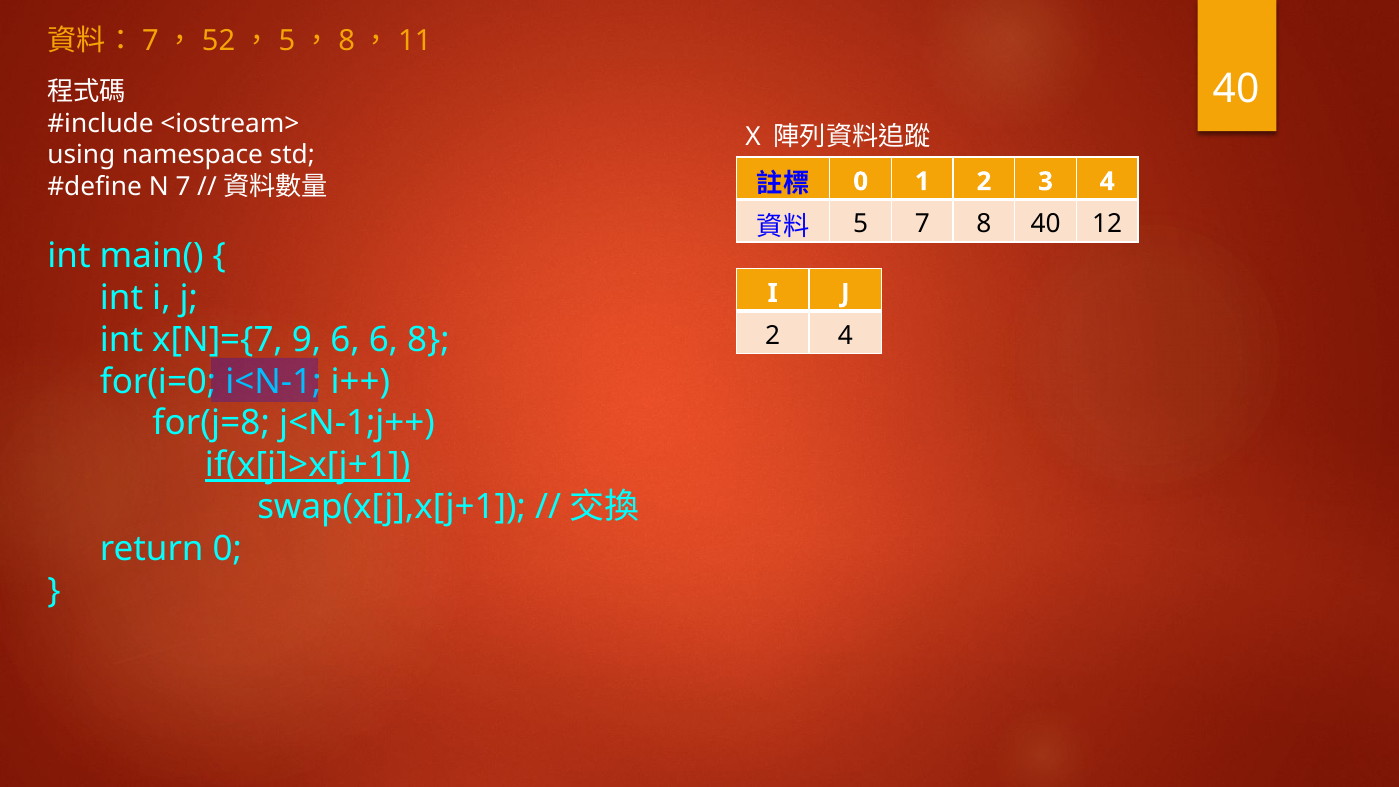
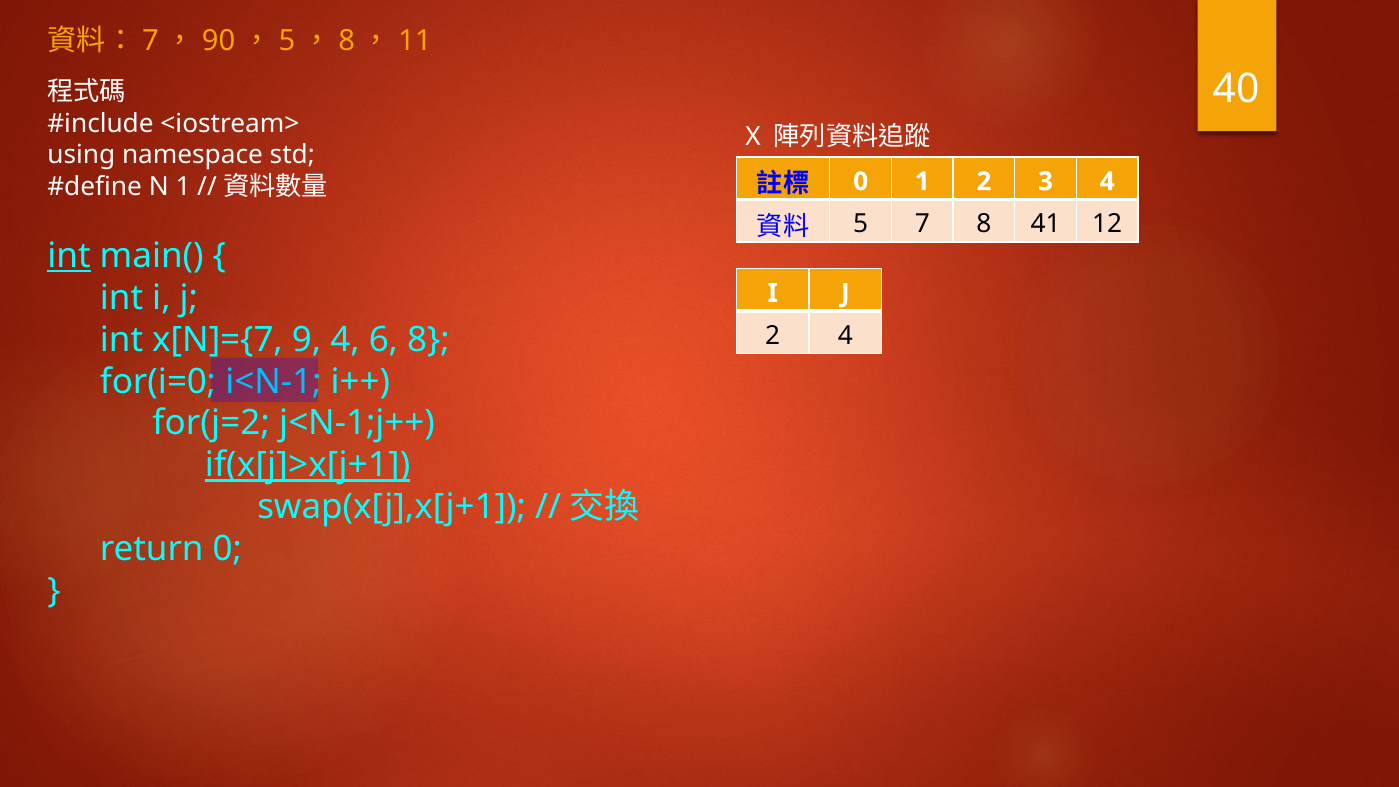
52: 52 -> 90 (219, 41)
N 7: 7 -> 1 (183, 187)
8 40: 40 -> 41 (1046, 224)
int underline: none -> present (69, 256)
6: 6 -> 4 (345, 339)
for(j=8: for(j=8 -> for(j=2 (211, 423)
